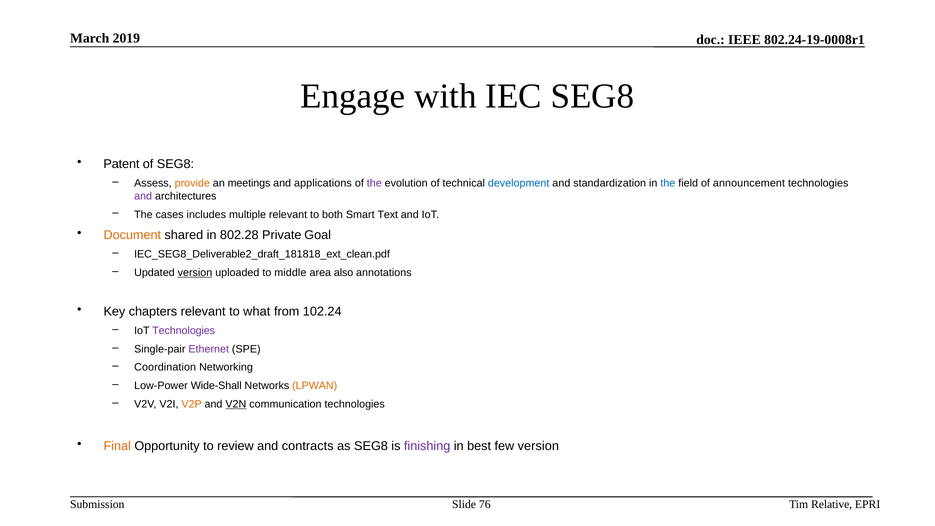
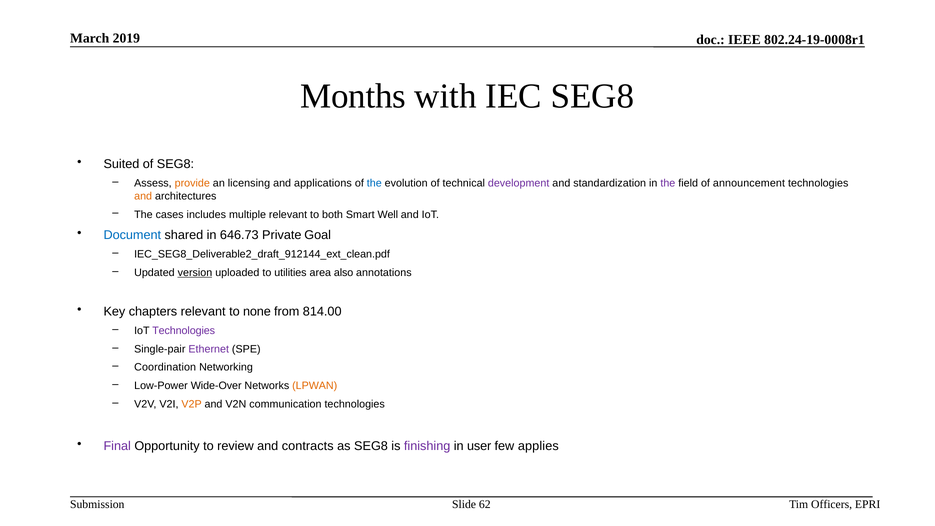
Engage: Engage -> Months (353, 96)
Patent: Patent -> Suited (121, 164)
meetings: meetings -> licensing (249, 183)
the colour: purple -> blue (374, 183)
development colour: blue -> purple (519, 183)
the colour: blue -> purple (668, 183)
and colour: purple -> orange (143, 196)
Text: Text -> Well (388, 215)
Document colour: orange -> blue (132, 235)
802.28: 802.28 -> 646.73 (239, 235)
IEC_SEG8_Deliverable2_draft_181818_ext_clean.pdf: IEC_SEG8_Deliverable2_draft_181818_ext_clean.pdf -> IEC_SEG8_Deliverable2_draft_912144_ext_clean.pdf (262, 254)
middle: middle -> utilities (290, 273)
what: what -> none (257, 311)
102.24: 102.24 -> 814.00 (322, 311)
Wide-Shall: Wide-Shall -> Wide-Over (216, 386)
V2N underline: present -> none (236, 404)
Final colour: orange -> purple (117, 446)
best: best -> user (479, 446)
few version: version -> applies (538, 446)
76: 76 -> 62 (485, 504)
Relative: Relative -> Officers (832, 504)
